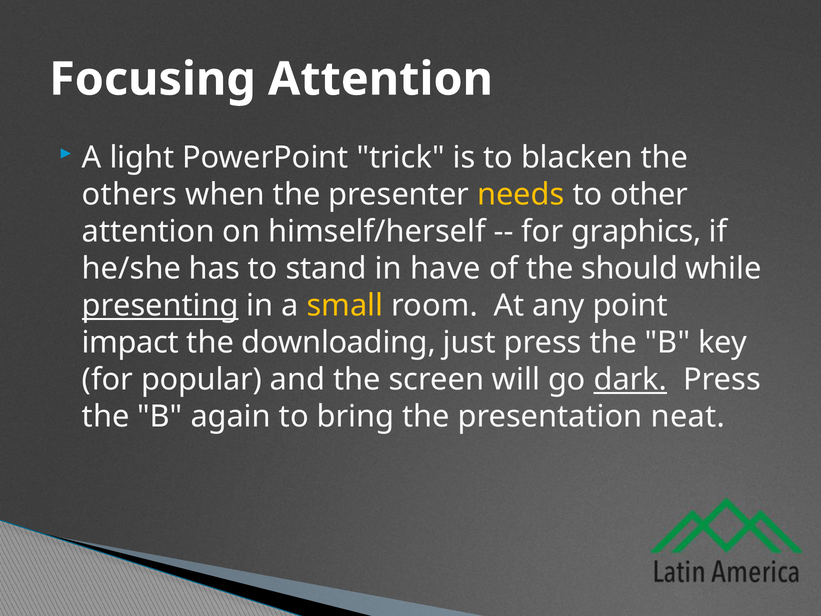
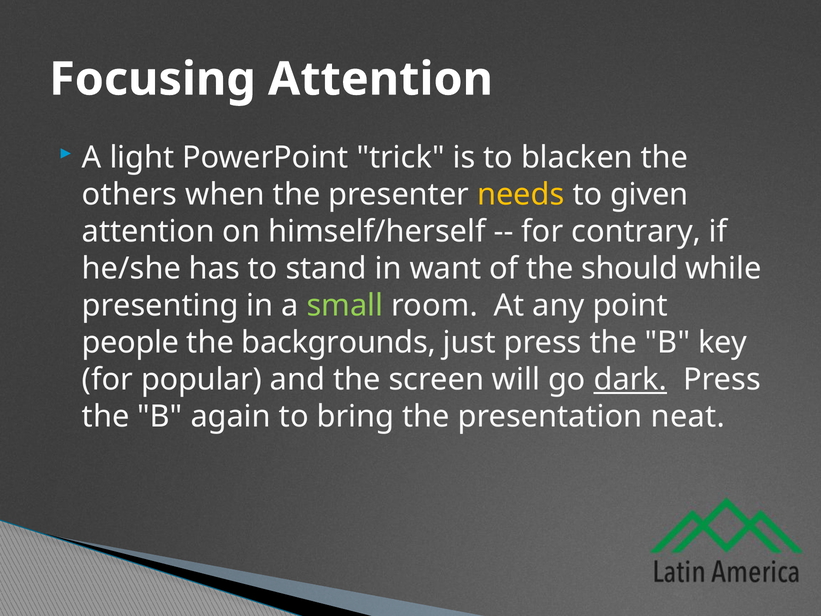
other: other -> given (649, 195)
graphics: graphics -> contrary (636, 232)
have: have -> want (445, 269)
presenting underline: present -> none (160, 306)
small colour: yellow -> light green (345, 306)
impact: impact -> people (130, 343)
downloading: downloading -> backgrounds (339, 343)
